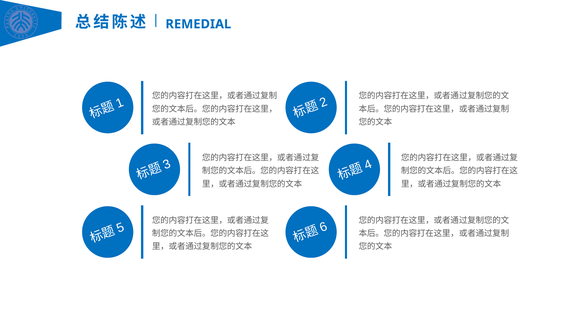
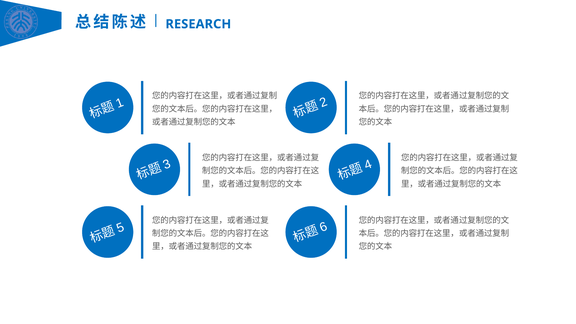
REMEDIAL: REMEDIAL -> RESEARCH (198, 24)
